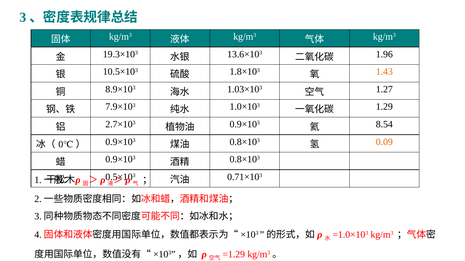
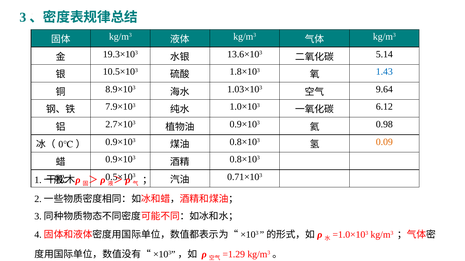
1.96: 1.96 -> 5.14 (384, 54)
1.43 colour: orange -> blue (384, 72)
1.27: 1.27 -> 9.64 (384, 89)
1.29: 1.29 -> 6.12 (384, 107)
8.54: 8.54 -> 0.98 (384, 125)
